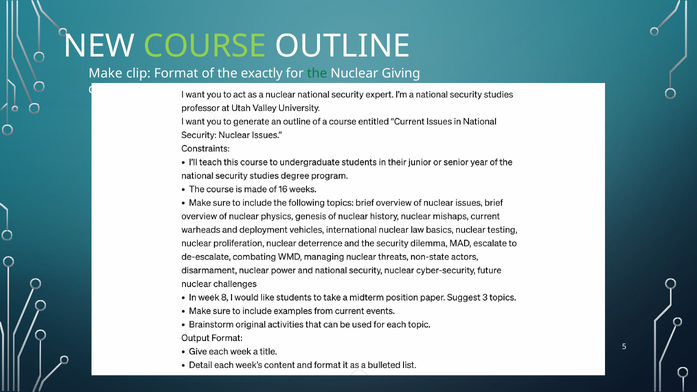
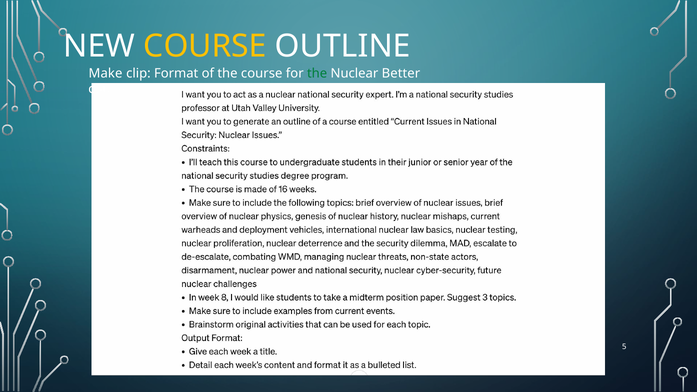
COURSE colour: light green -> yellow (205, 46)
the exactly: exactly -> course (262, 73)
Giving: Giving -> Better (401, 73)
